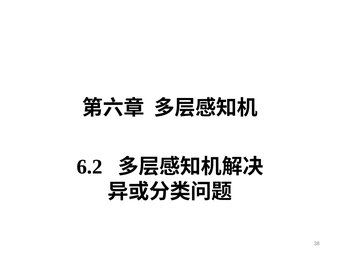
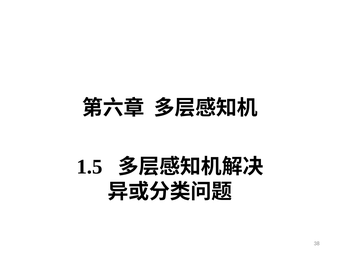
6.2: 6.2 -> 1.5 (90, 167)
